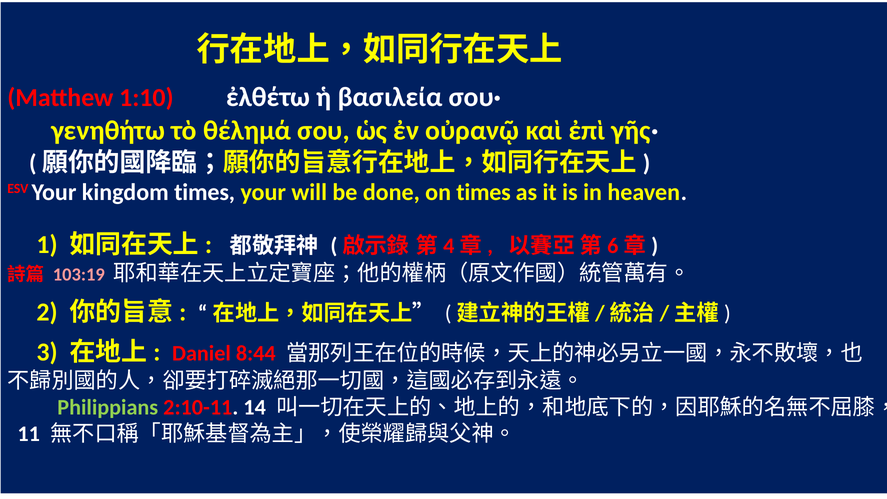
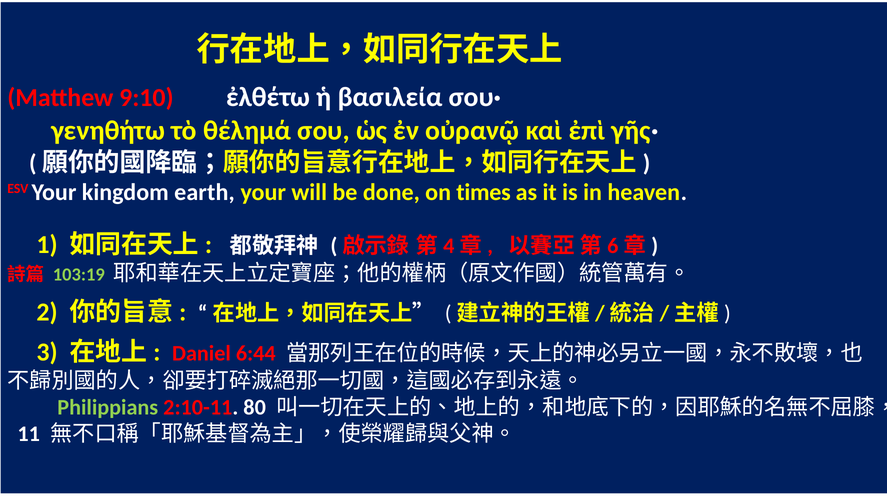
1:10: 1:10 -> 9:10 (146, 98)
kingdom times: times -> earth (204, 192)
103:19 colour: pink -> light green (79, 274)
8:44: 8:44 -> 6:44 (256, 353)
14: 14 -> 80 (255, 407)
